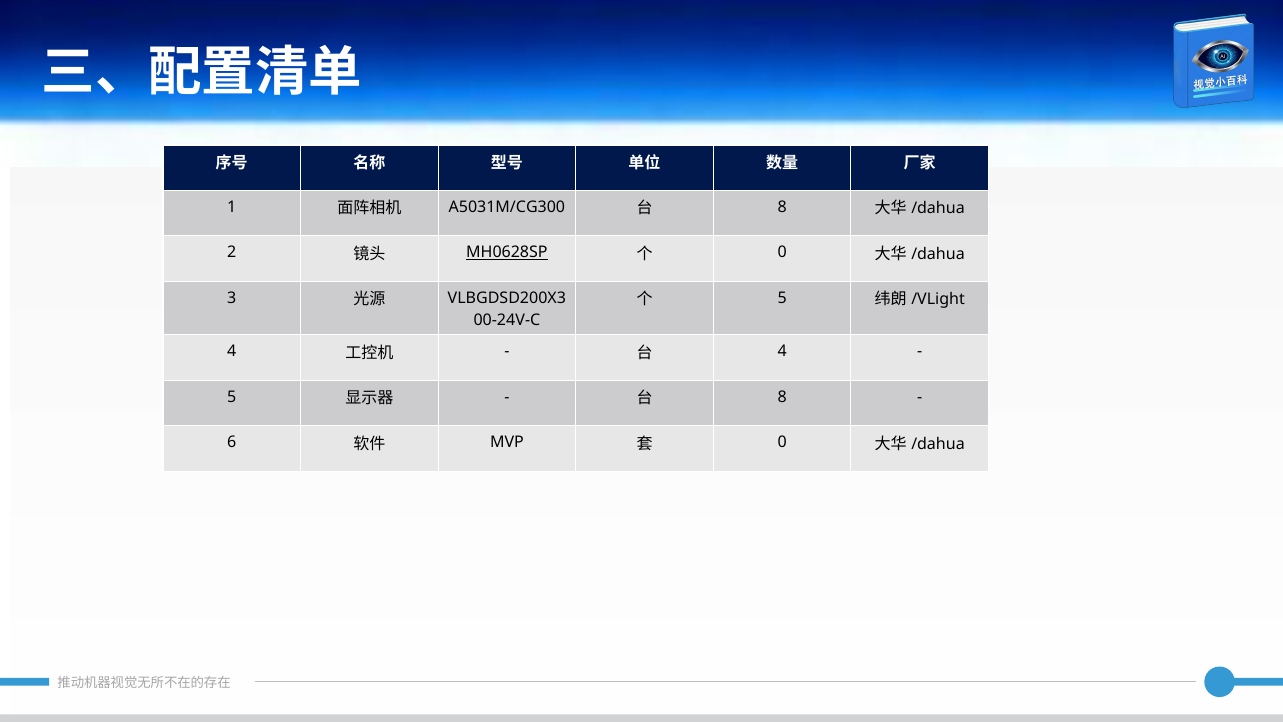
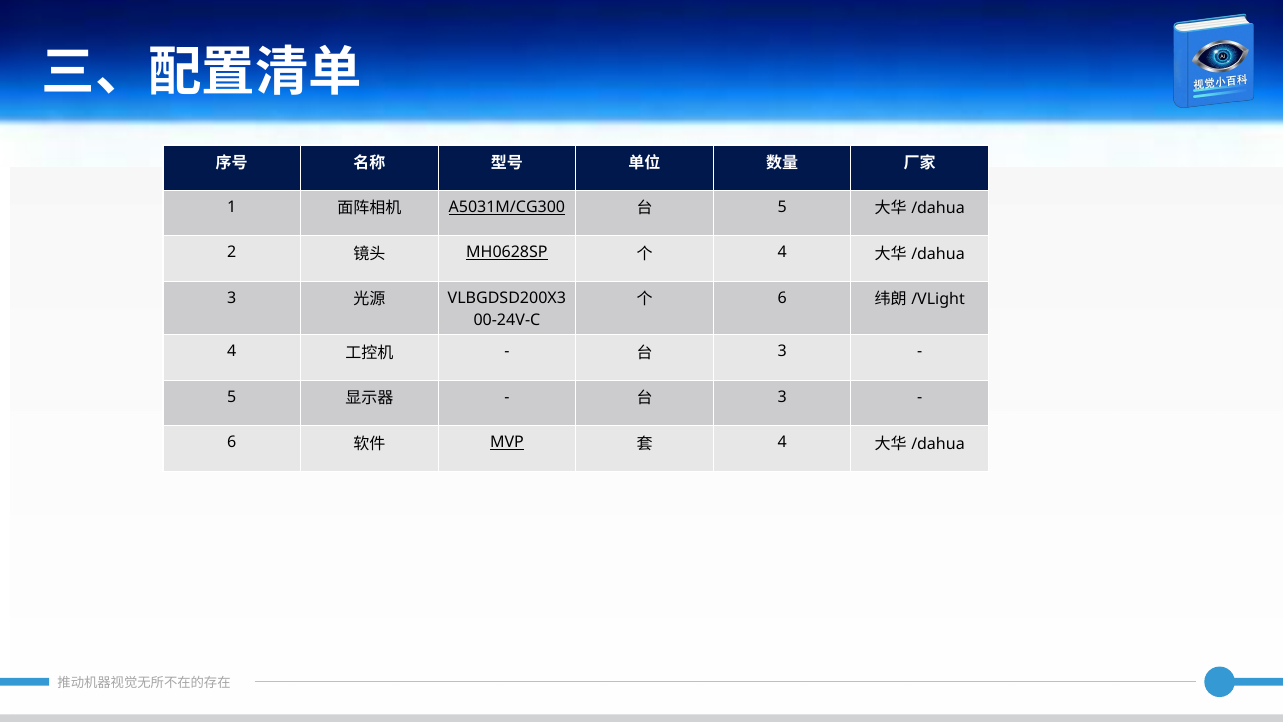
A5031M/CG300 underline: none -> present (507, 207)
8: 8 -> 5 (782, 207)
0: 0 -> 4 (782, 253)
5: 5 -> 6 (782, 298)
4: 4 -> 3 (782, 351)
8: 8 -> 3 (782, 397)
MVP underline: none -> present (507, 442)
0: 0 -> 4 (782, 442)
